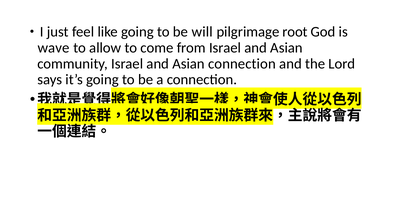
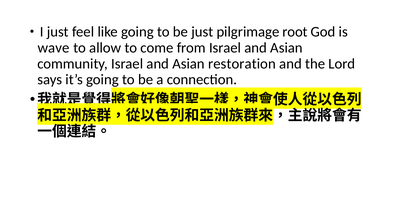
be will: will -> just (202, 32)
Asian connection: connection -> restoration (242, 64)
